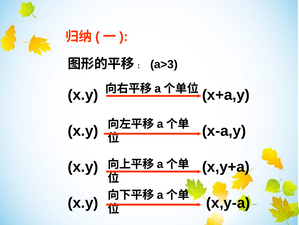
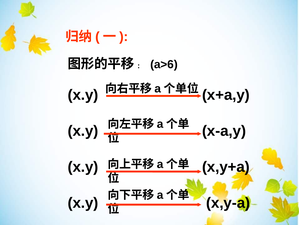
a>3: a>3 -> a>6 (164, 64)
